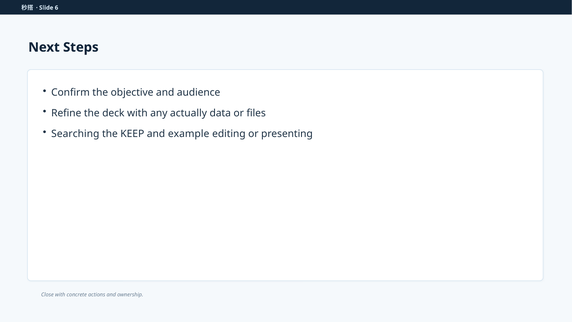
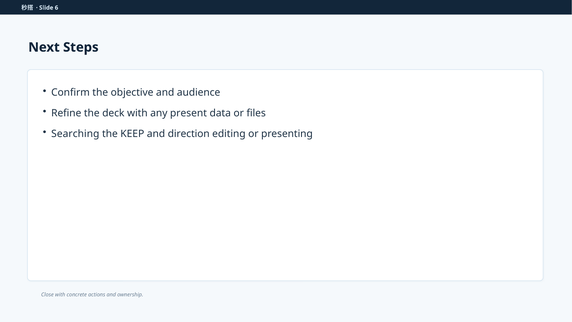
actually: actually -> present (188, 113)
example: example -> direction (189, 134)
